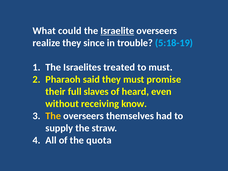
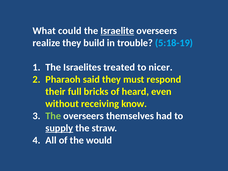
since: since -> build (94, 43)
to must: must -> nicer (161, 67)
promise: promise -> respond (164, 79)
slaves: slaves -> bricks (96, 92)
The colour: yellow -> light green (53, 116)
supply underline: none -> present (59, 128)
quota: quota -> would (99, 140)
